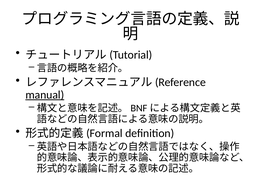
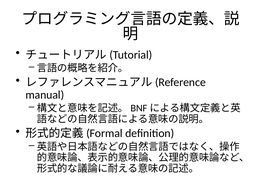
manual underline: present -> none (45, 95)
